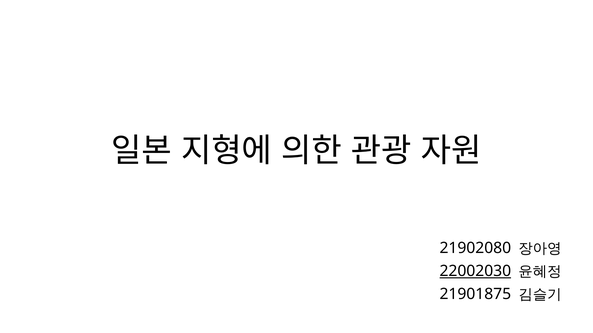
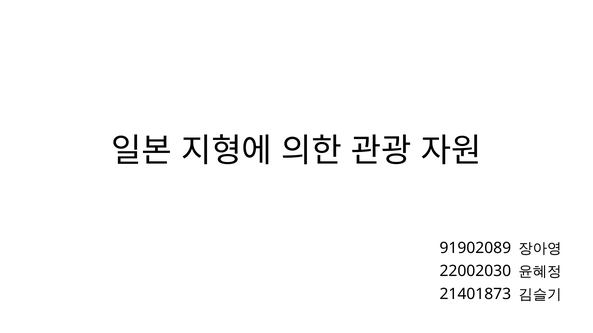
21902080: 21902080 -> 91902089 (475, 248)
22002030 underline: present -> none (475, 272)
21901875: 21901875 -> 21401873 (475, 295)
